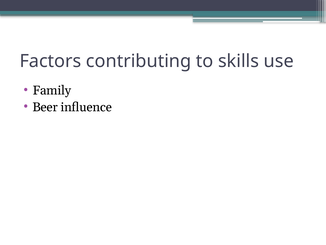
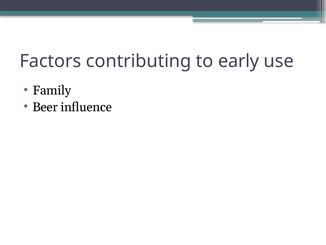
skills: skills -> early (239, 61)
